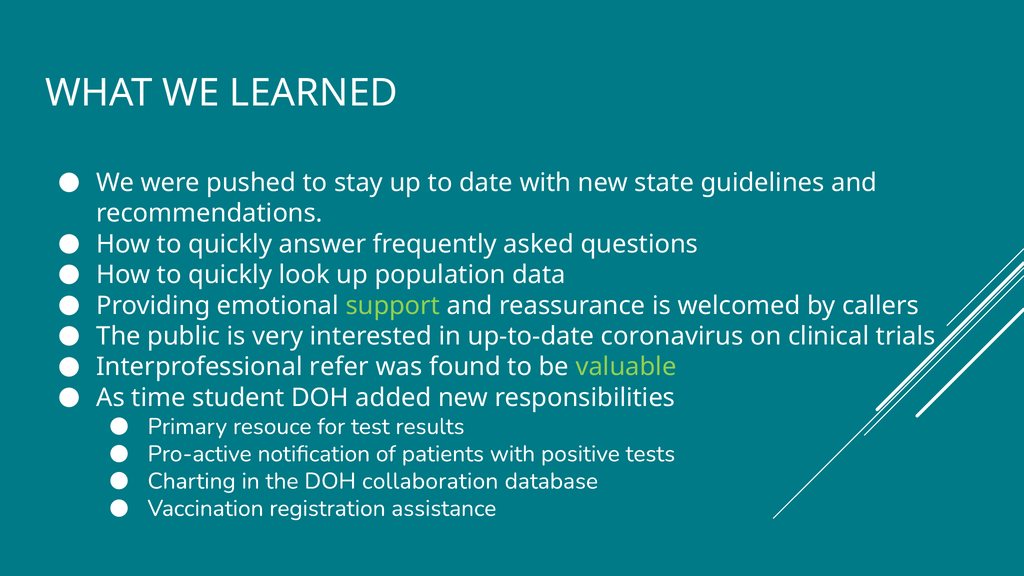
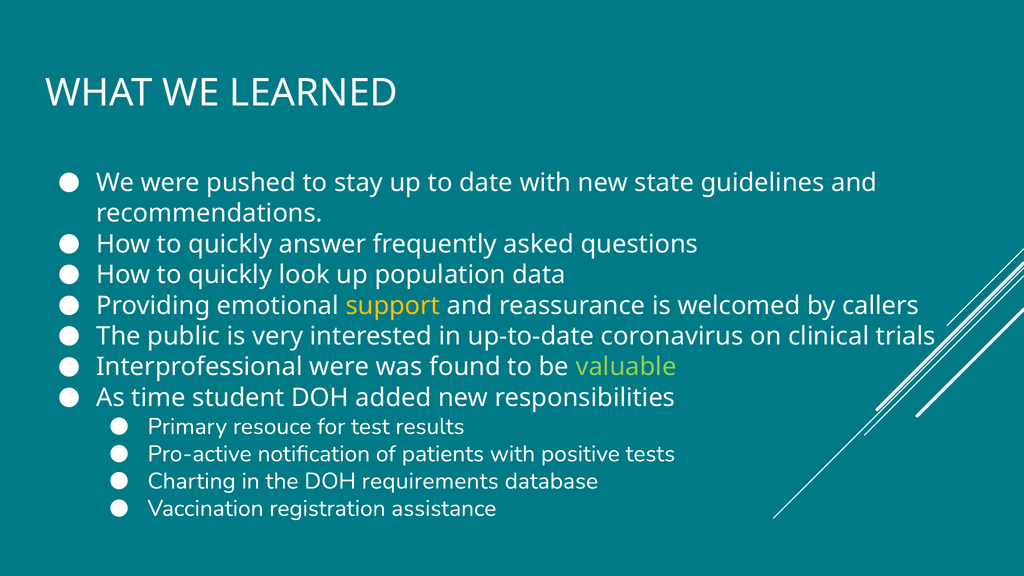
support colour: light green -> yellow (393, 306)
Interprofessional refer: refer -> were (339, 367)
collaboration: collaboration -> requirements (430, 481)
